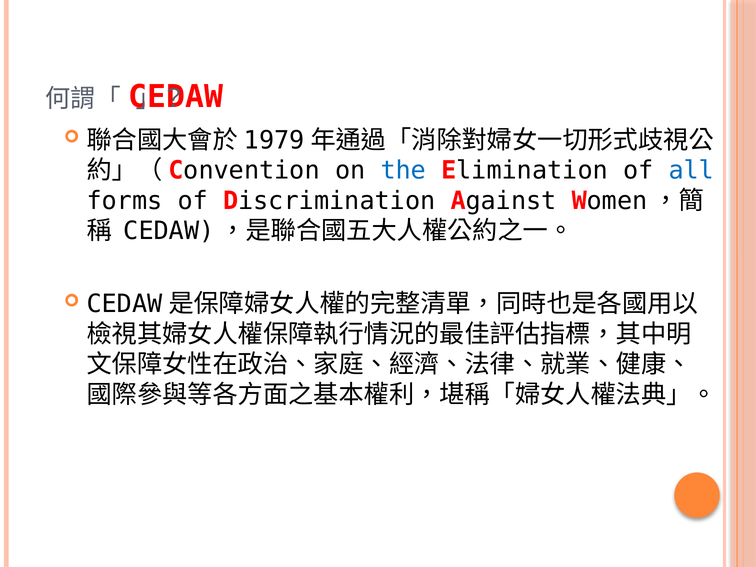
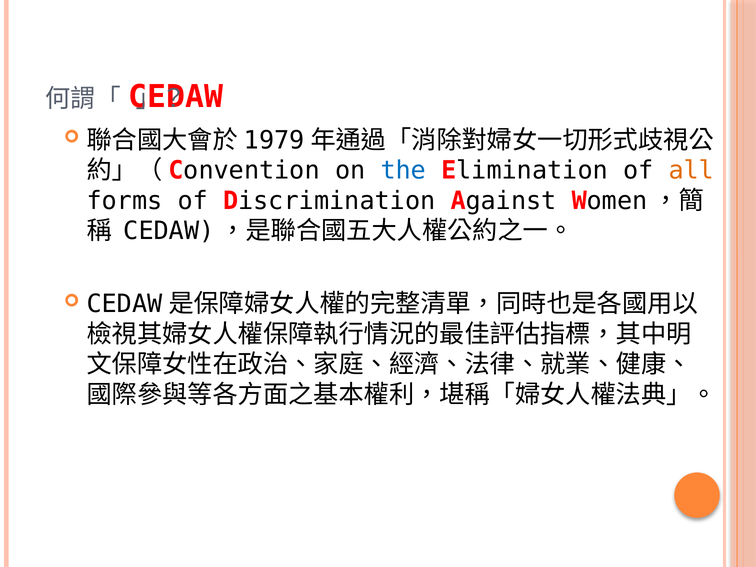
all colour: blue -> orange (691, 171)
